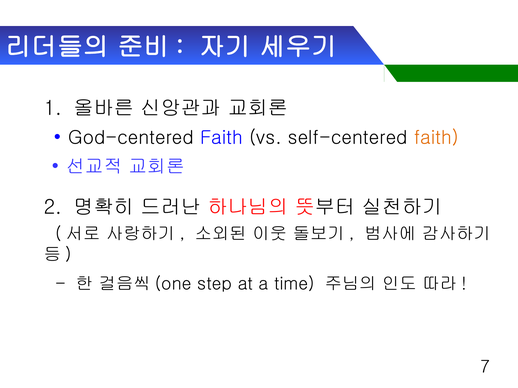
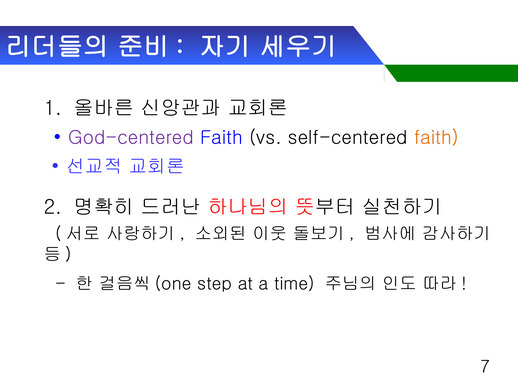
God-centered colour: black -> purple (131, 138)
